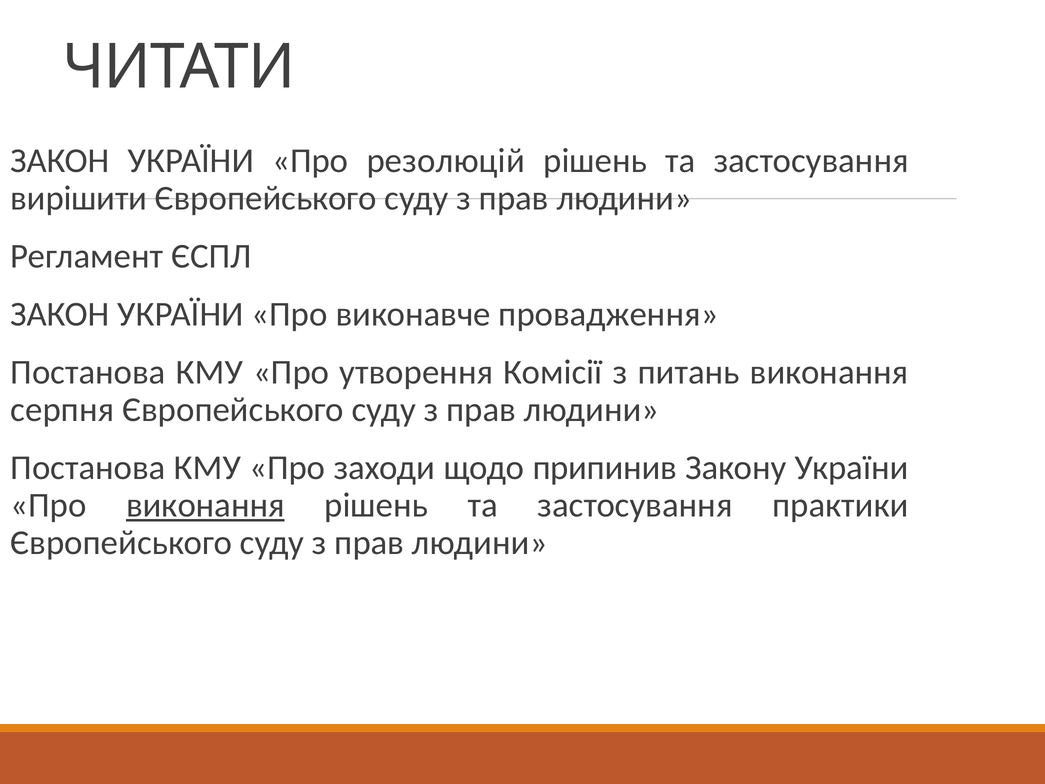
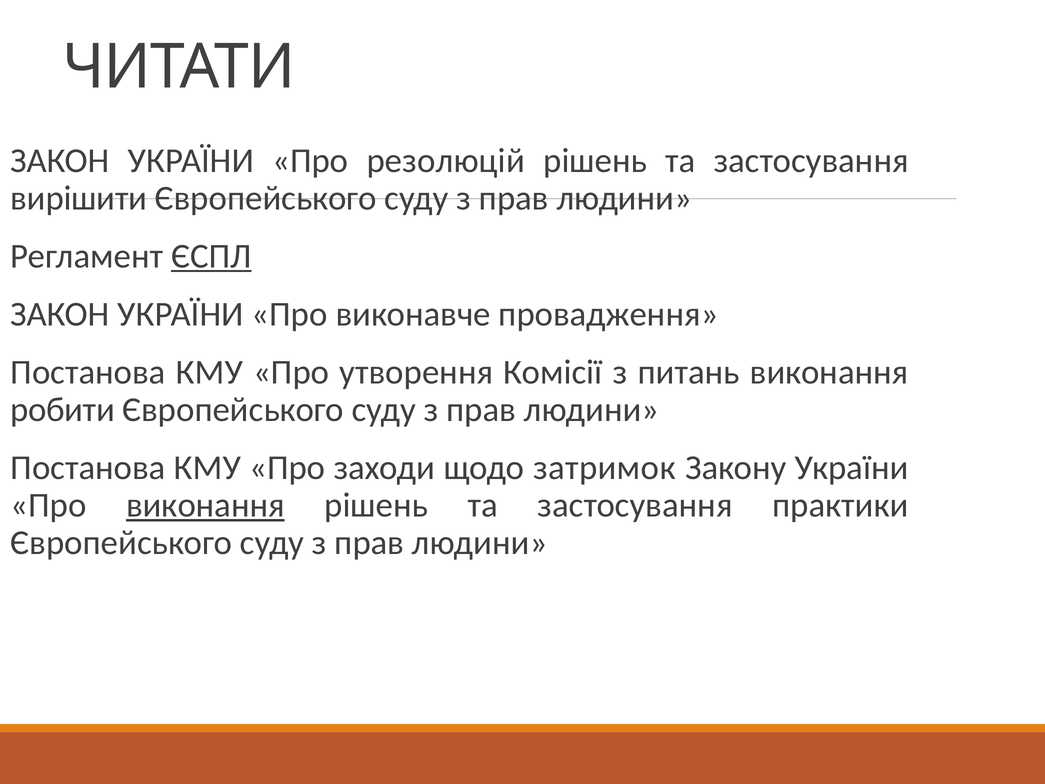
ЄСПЛ underline: none -> present (211, 256)
серпня: серпня -> робити (63, 410)
припинив: припинив -> затримок (604, 468)
